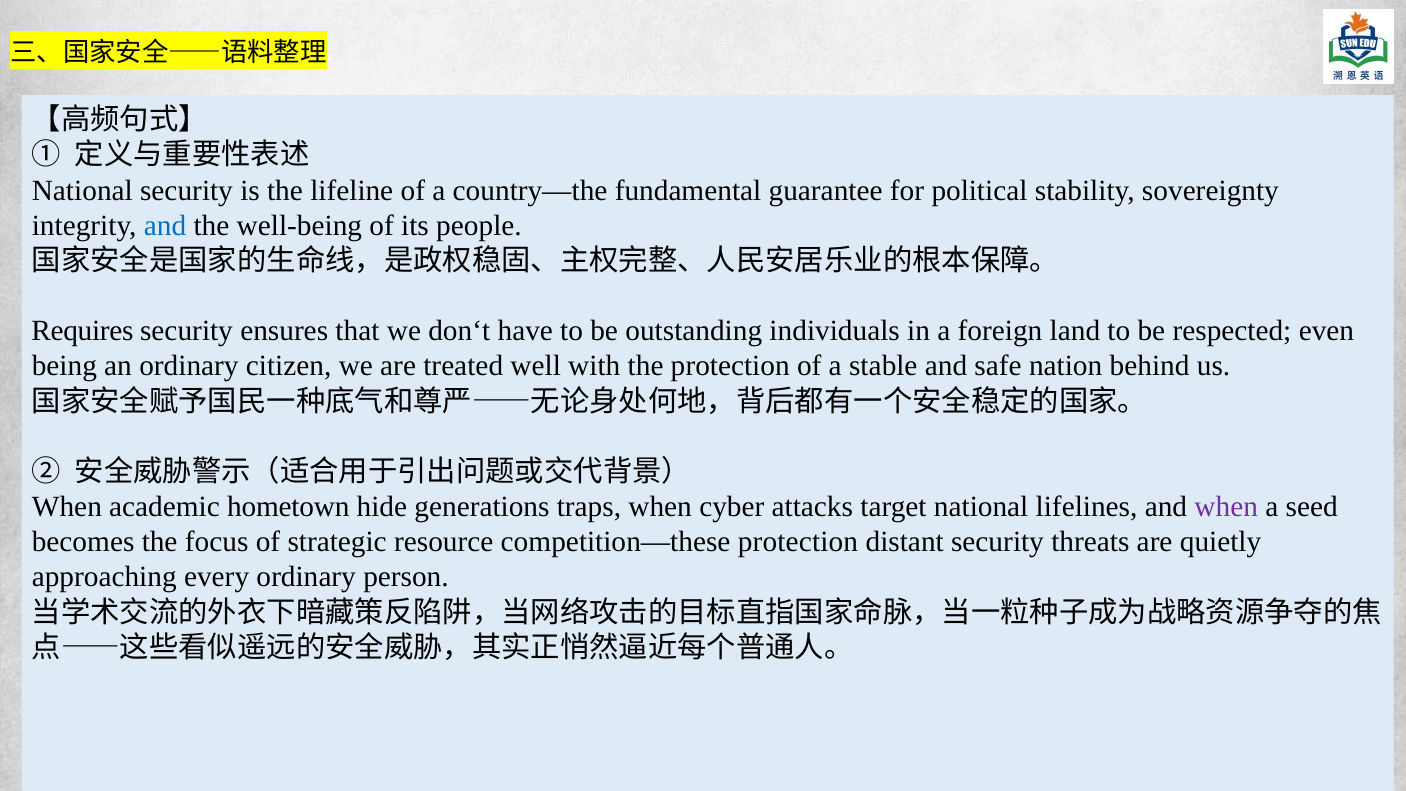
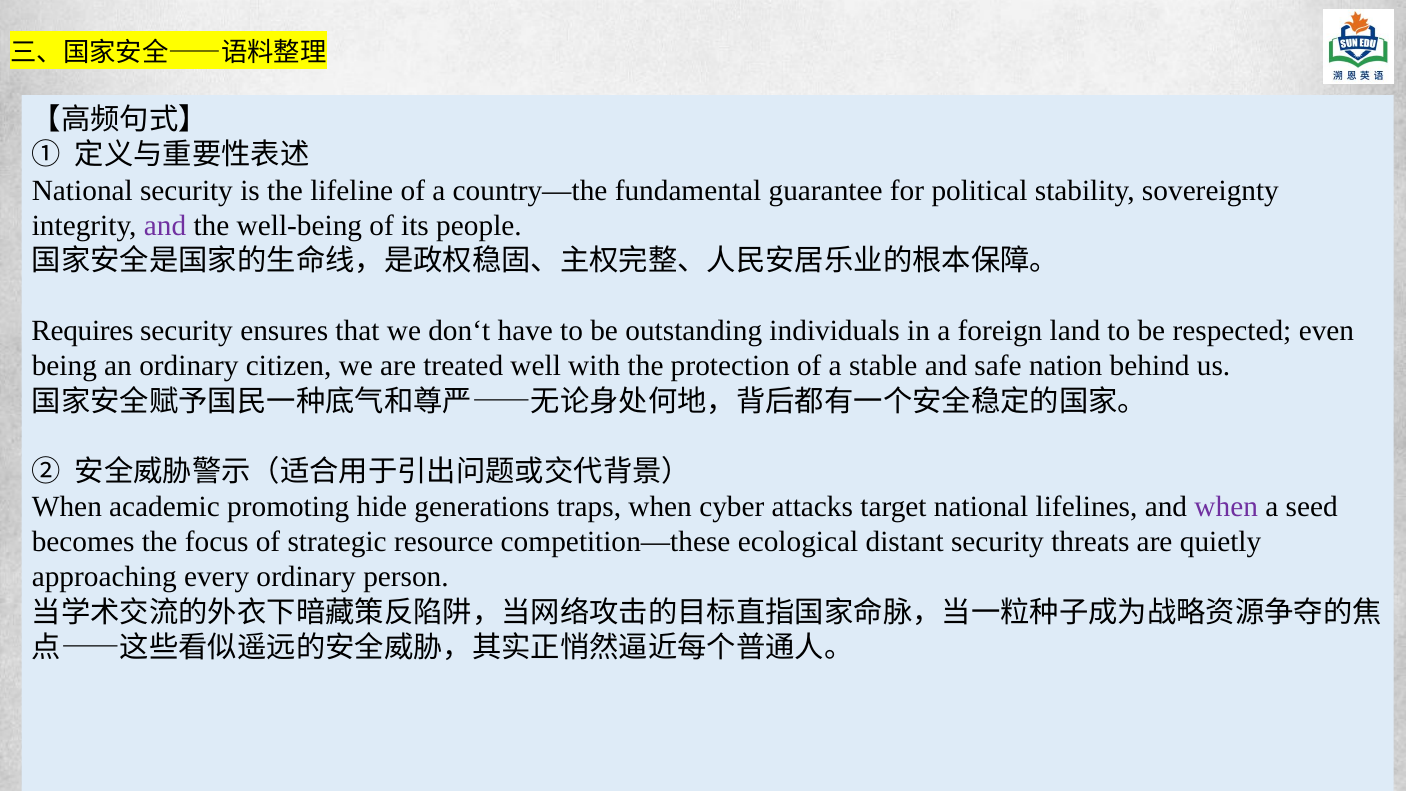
and colour: blue -> purple (165, 226)
hometown: hometown -> promoting (288, 507)
competition—these protection: protection -> ecological (798, 542)
